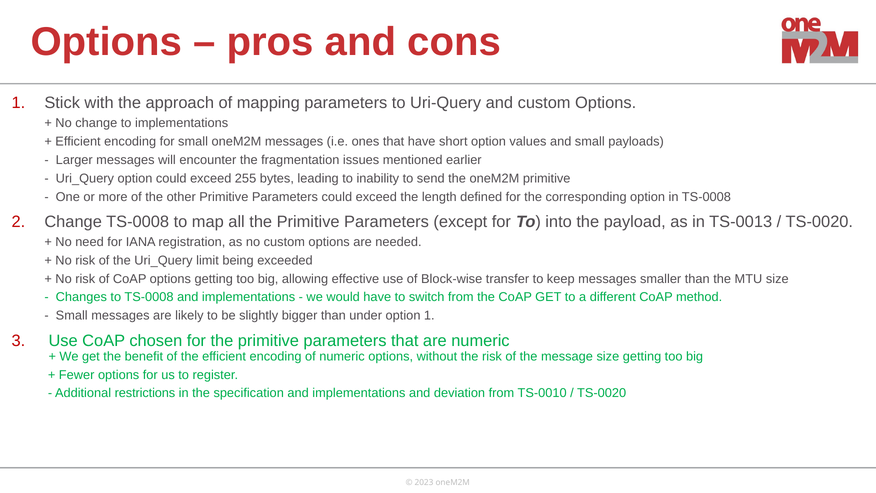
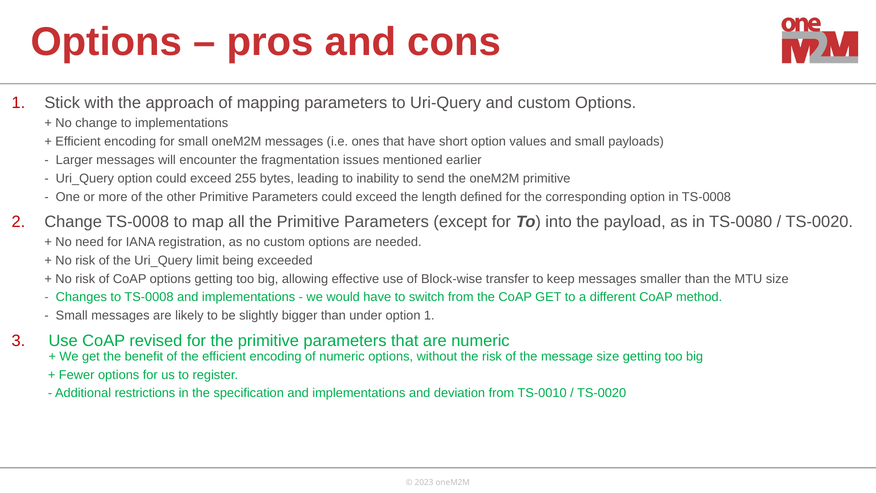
TS-0013: TS-0013 -> TS-0080 (741, 222)
chosen: chosen -> revised (156, 340)
